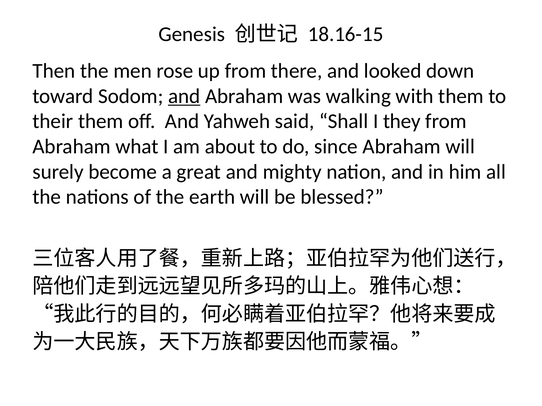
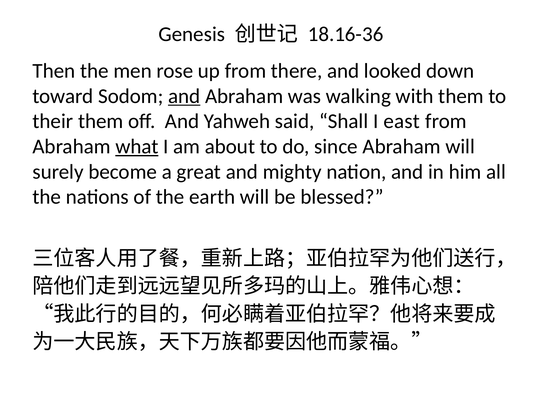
18.16-15: 18.16-15 -> 18.16-36 (346, 34)
they: they -> east (402, 121)
what underline: none -> present (137, 147)
